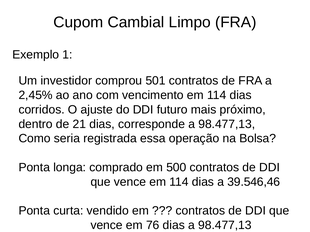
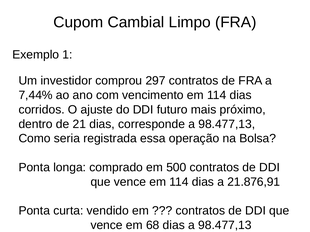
501: 501 -> 297 (156, 81)
2,45%: 2,45% -> 7,44% (36, 95)
39.546,46: 39.546,46 -> 21.876,91 (254, 182)
76: 76 -> 68 (153, 226)
